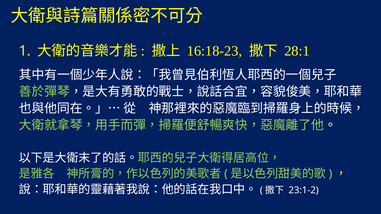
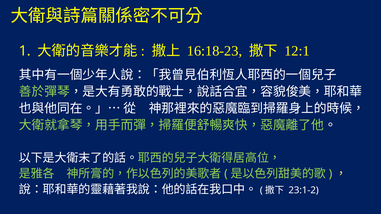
28:1: 28:1 -> 12:1 (297, 51)
